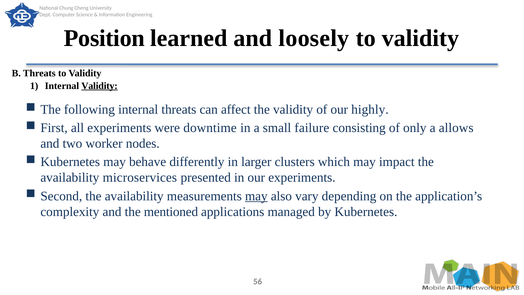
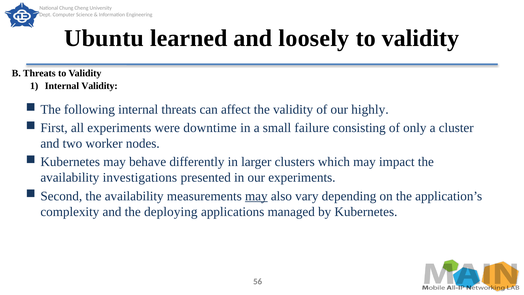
Position: Position -> Ubuntu (104, 38)
Validity underline: present -> none (99, 86)
allows: allows -> cluster (456, 128)
microservices: microservices -> investigations (140, 178)
mentioned: mentioned -> deploying (171, 212)
